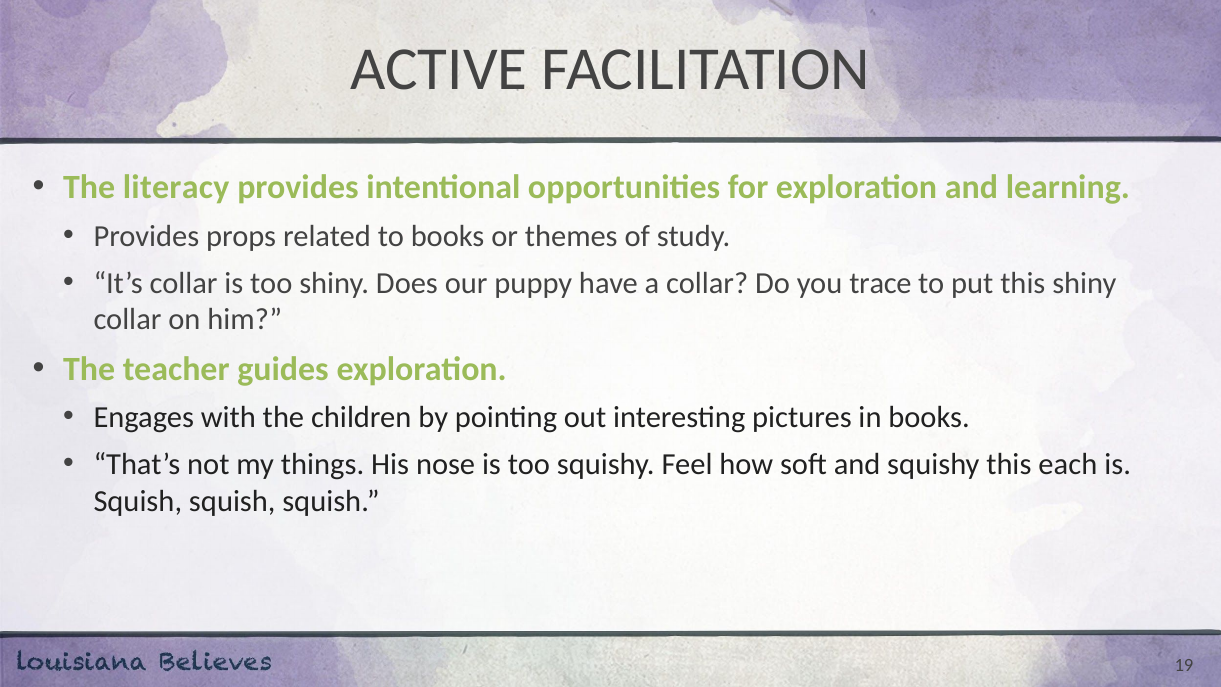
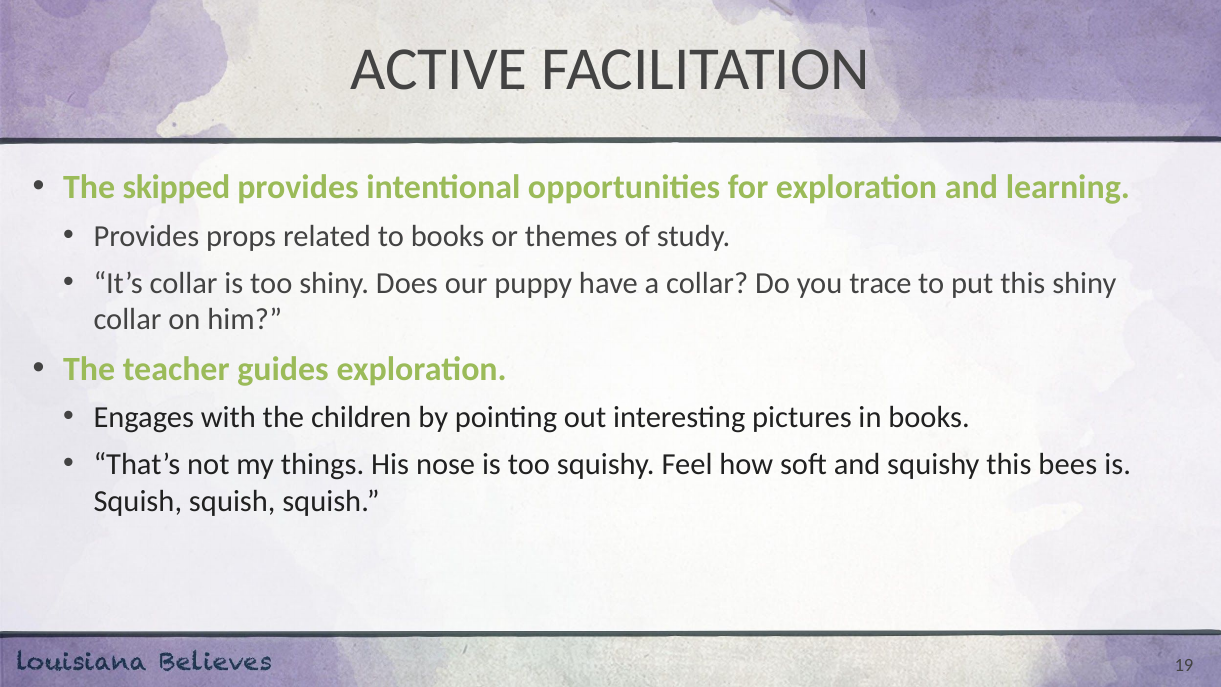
literacy: literacy -> skipped (176, 188)
each: each -> bees (1068, 464)
